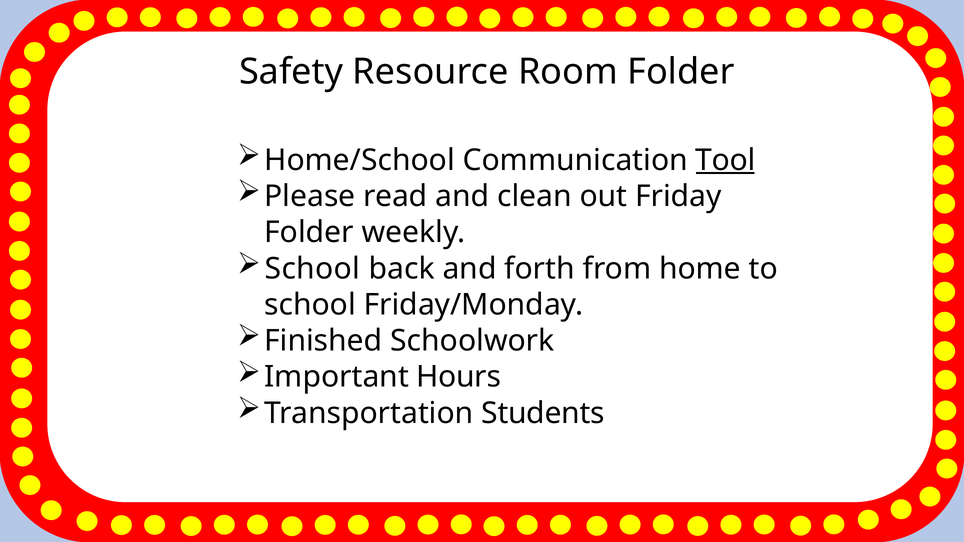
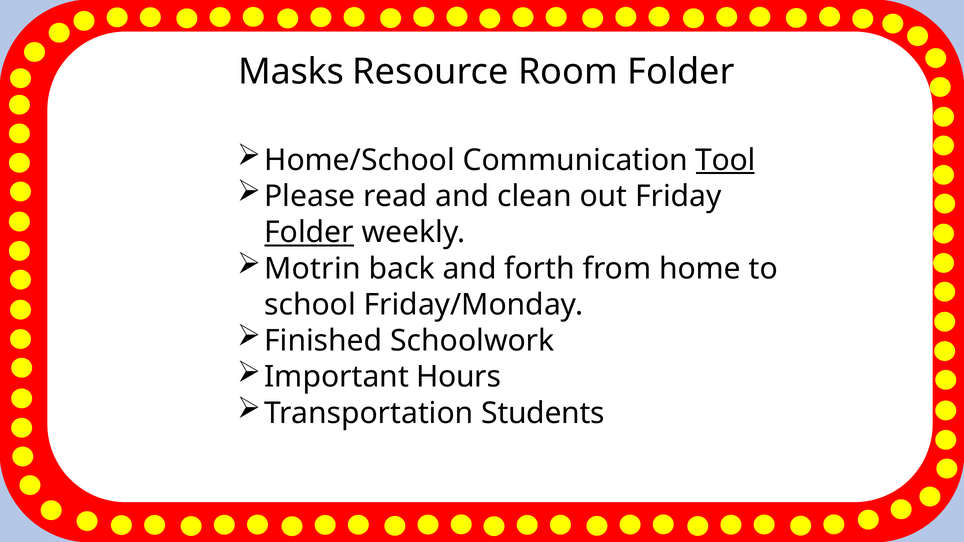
Safety: Safety -> Masks (291, 72)
Folder underline: none -> present (309, 233)
School: School -> Motrin (313, 269)
